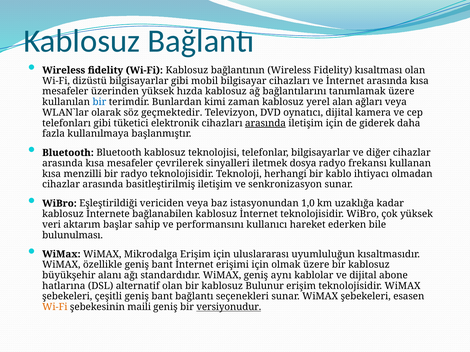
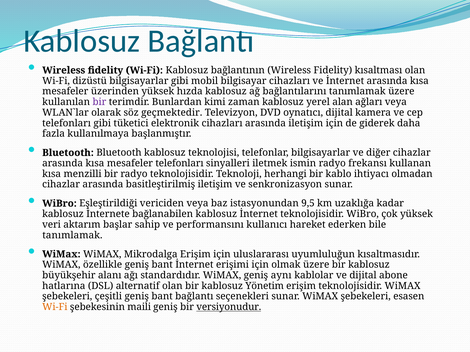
bir colour: blue -> purple (99, 102)
arasında underline: present -> none (265, 123)
mesafeler çevrilerek: çevrilerek -> telefonları (180, 164)
dosya: dosya -> ismin (303, 164)
1,0: 1,0 -> 9,5 (308, 204)
bulunulması: bulunulması -> tanımlamak (72, 235)
Bulunur: Bulunur -> Yönetim (265, 286)
